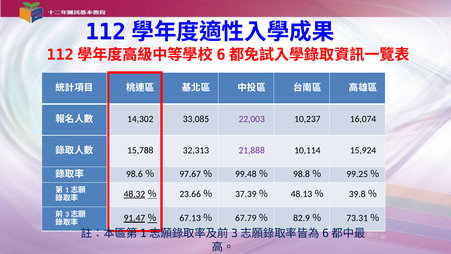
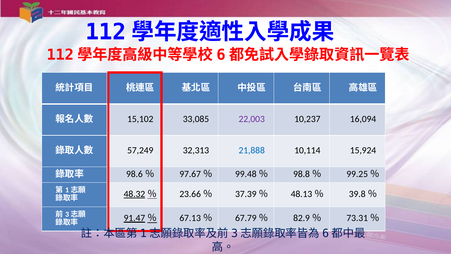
14,302: 14,302 -> 15,102 (140, 119)
16,074: 16,074 -> 16,094 (363, 119)
15,788: 15,788 -> 57,249 (140, 150)
21,888 colour: purple -> blue (252, 150)
